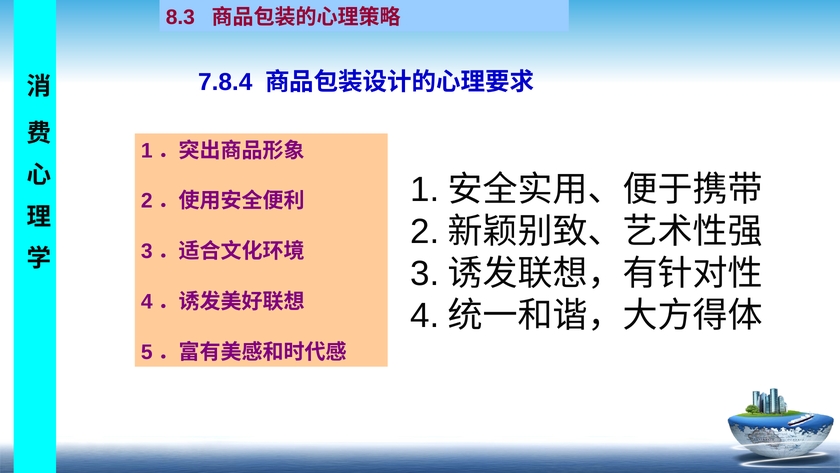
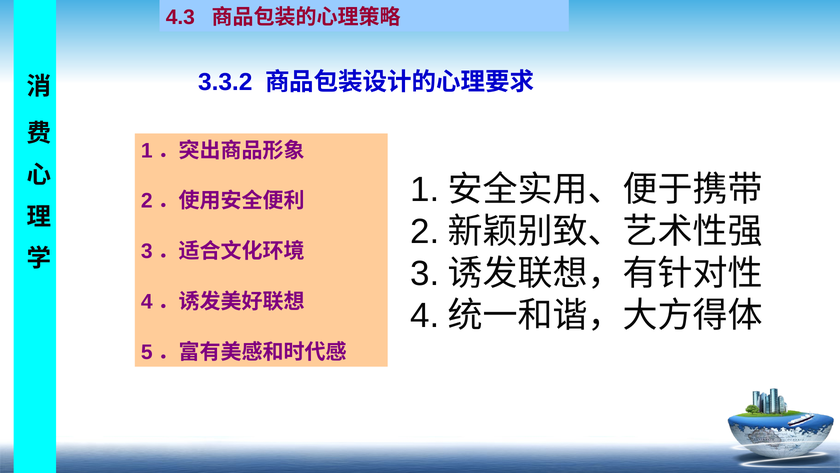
8.3: 8.3 -> 4.3 (180, 17)
7.8.4: 7.8.4 -> 3.3.2 (225, 82)
